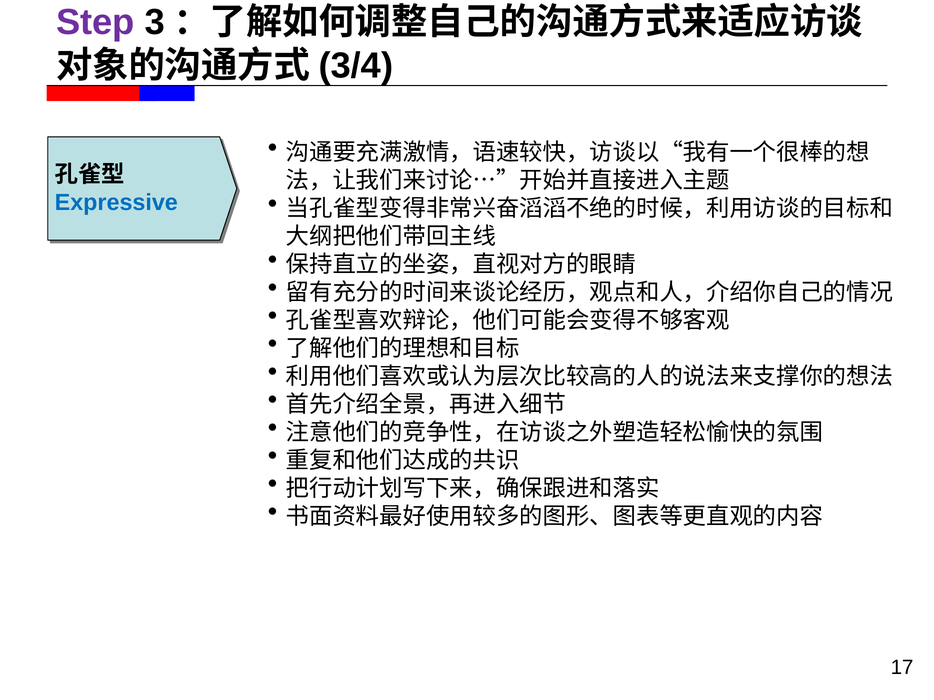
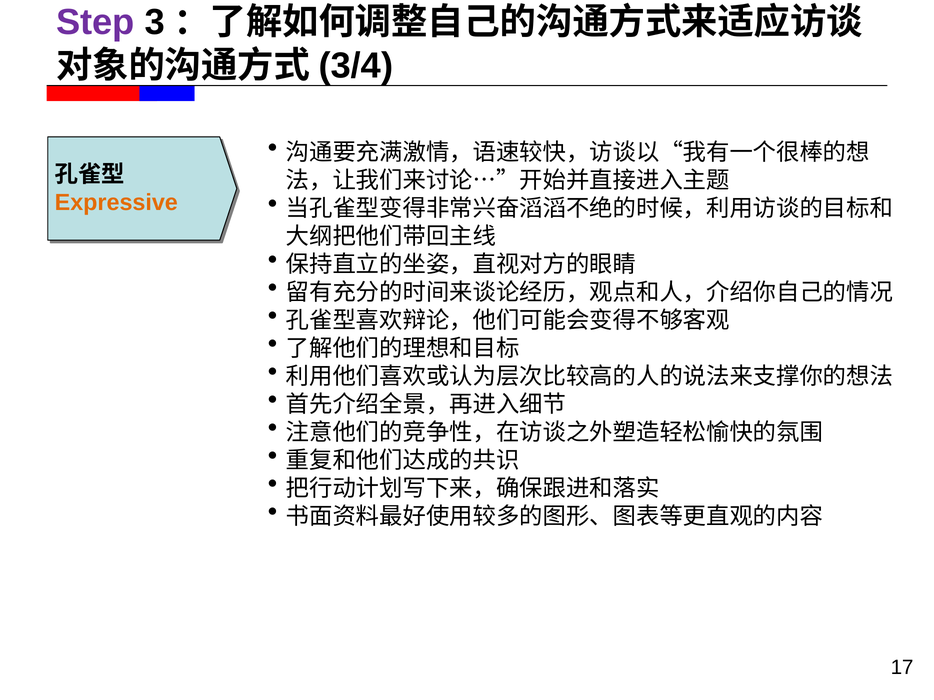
Expressive colour: blue -> orange (116, 203)
